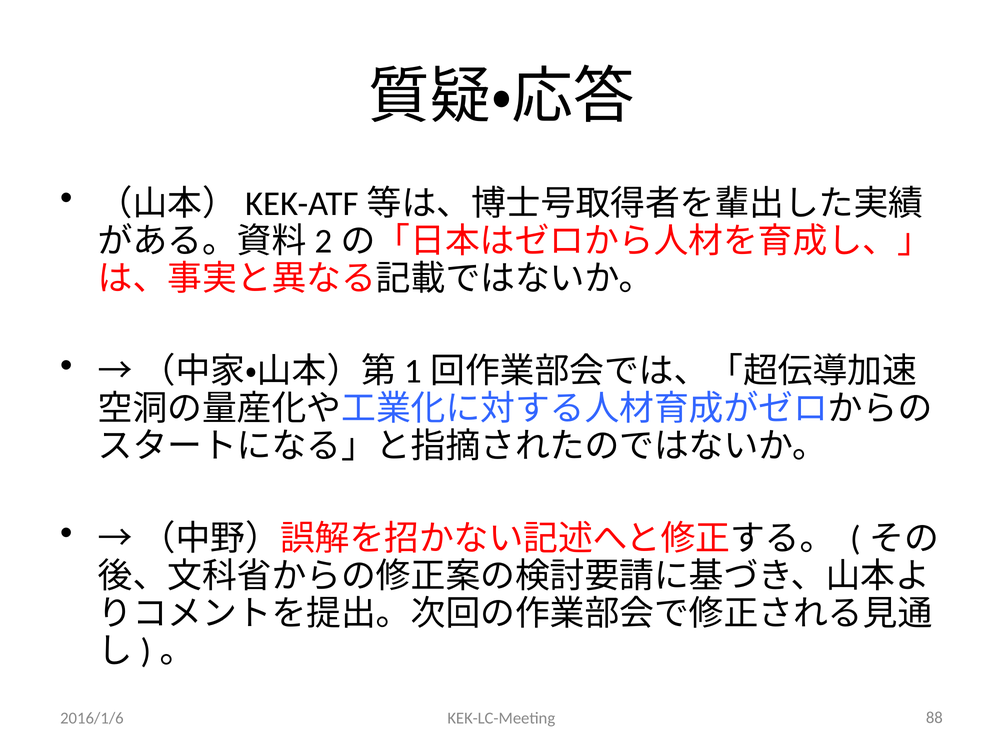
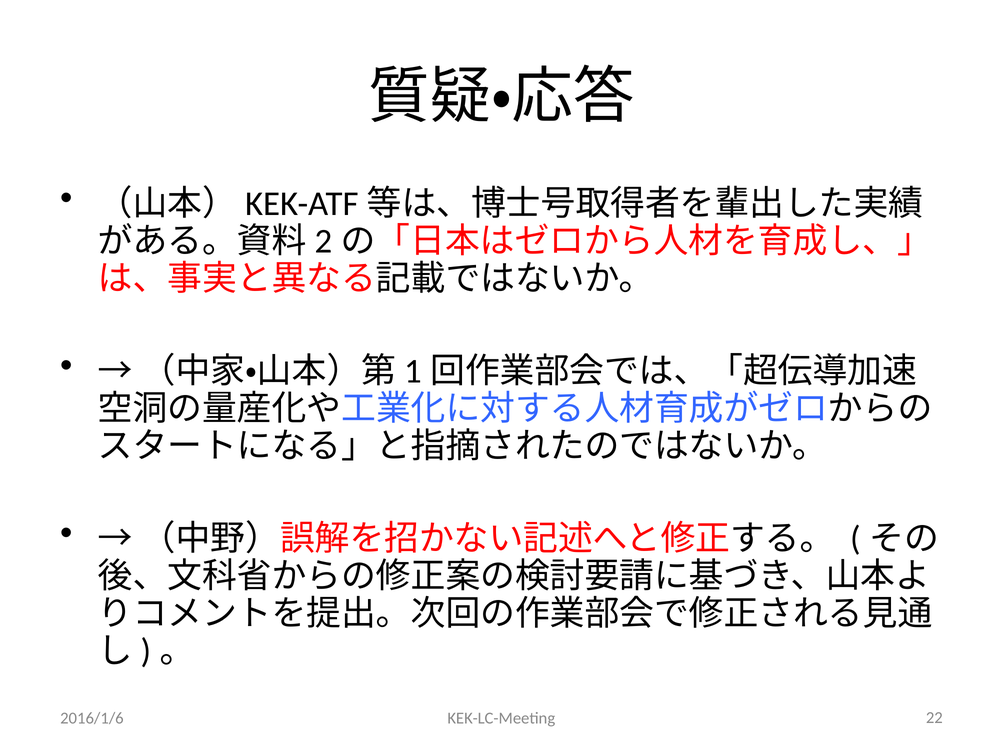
88: 88 -> 22 (934, 718)
